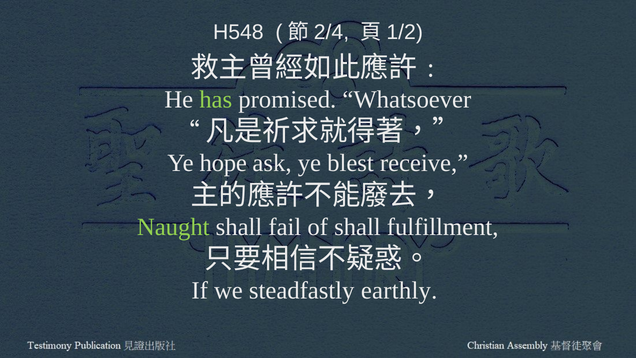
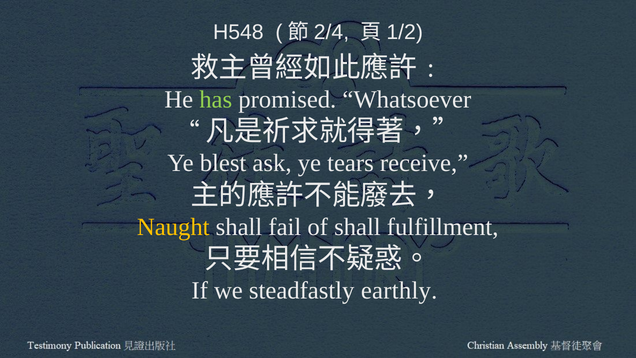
hope: hope -> blest (223, 163)
blest: blest -> tears (350, 163)
Naught colour: light green -> yellow (173, 227)
